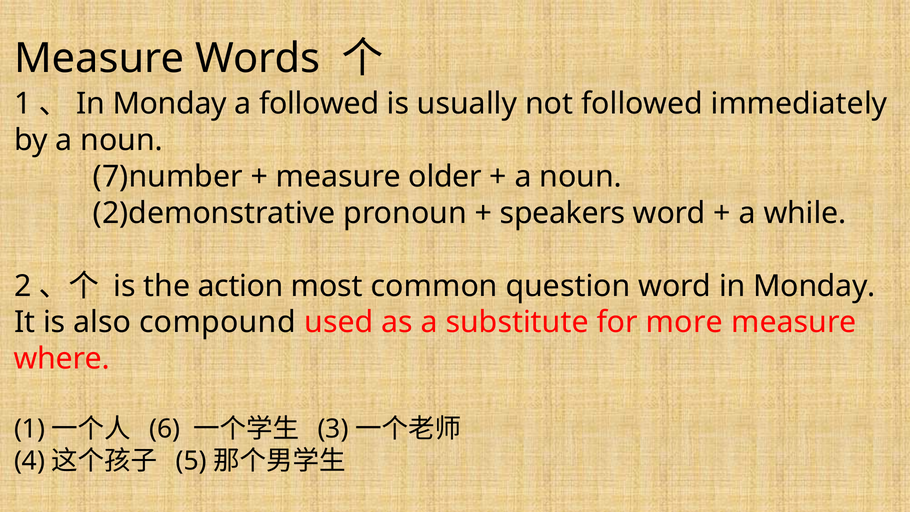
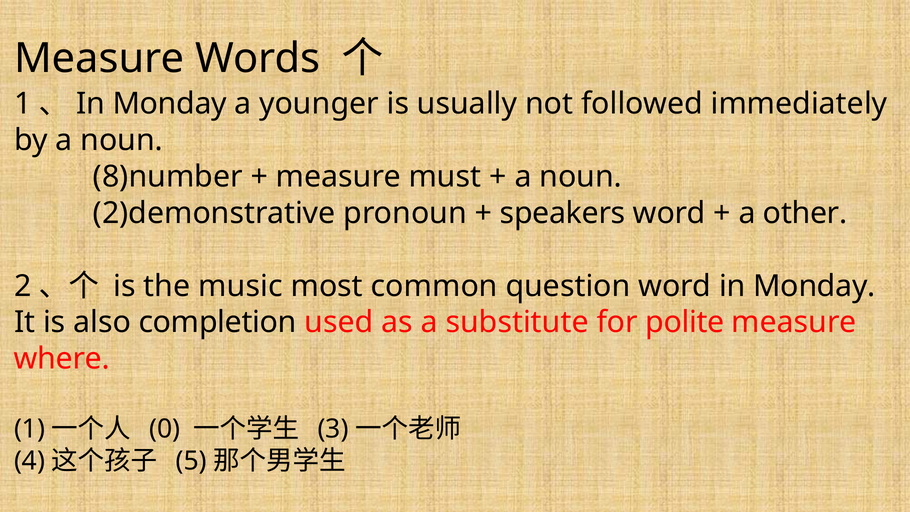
a followed: followed -> younger (319, 104)
7)number: 7)number -> 8)number (168, 177)
older: older -> must (445, 177)
while: while -> other (805, 213)
action: action -> music (240, 286)
compound: compound -> completion (218, 322)
more: more -> polite (685, 322)
6: 6 -> 0 (165, 429)
